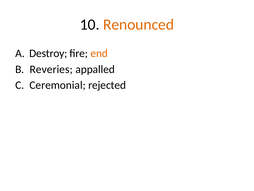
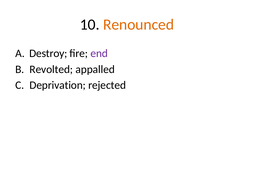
end colour: orange -> purple (99, 53)
Reveries: Reveries -> Revolted (51, 69)
Ceremonial: Ceremonial -> Deprivation (58, 85)
